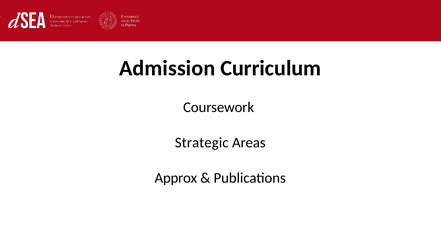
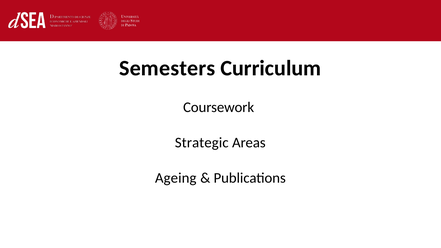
Admission: Admission -> Semesters (167, 68)
Approx: Approx -> Ageing (176, 178)
